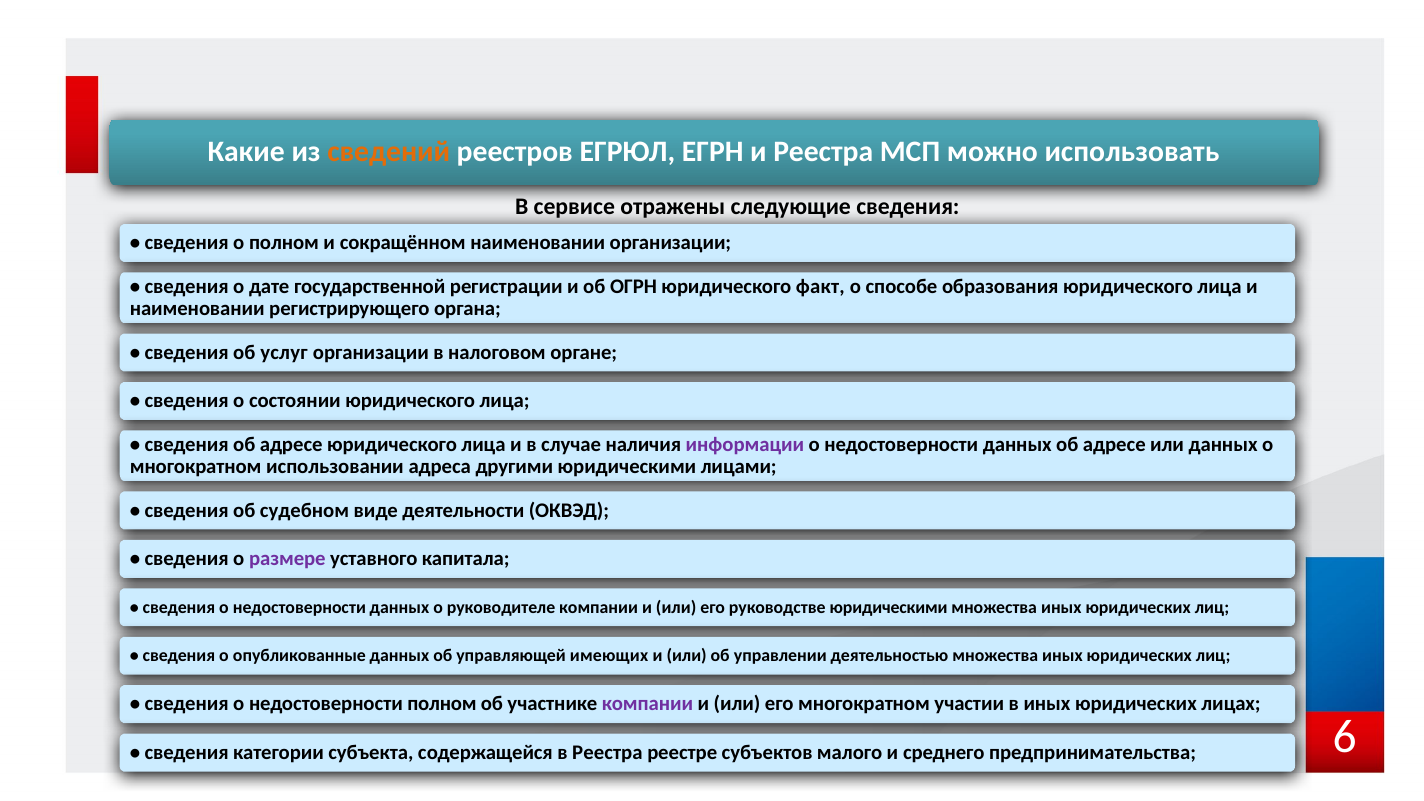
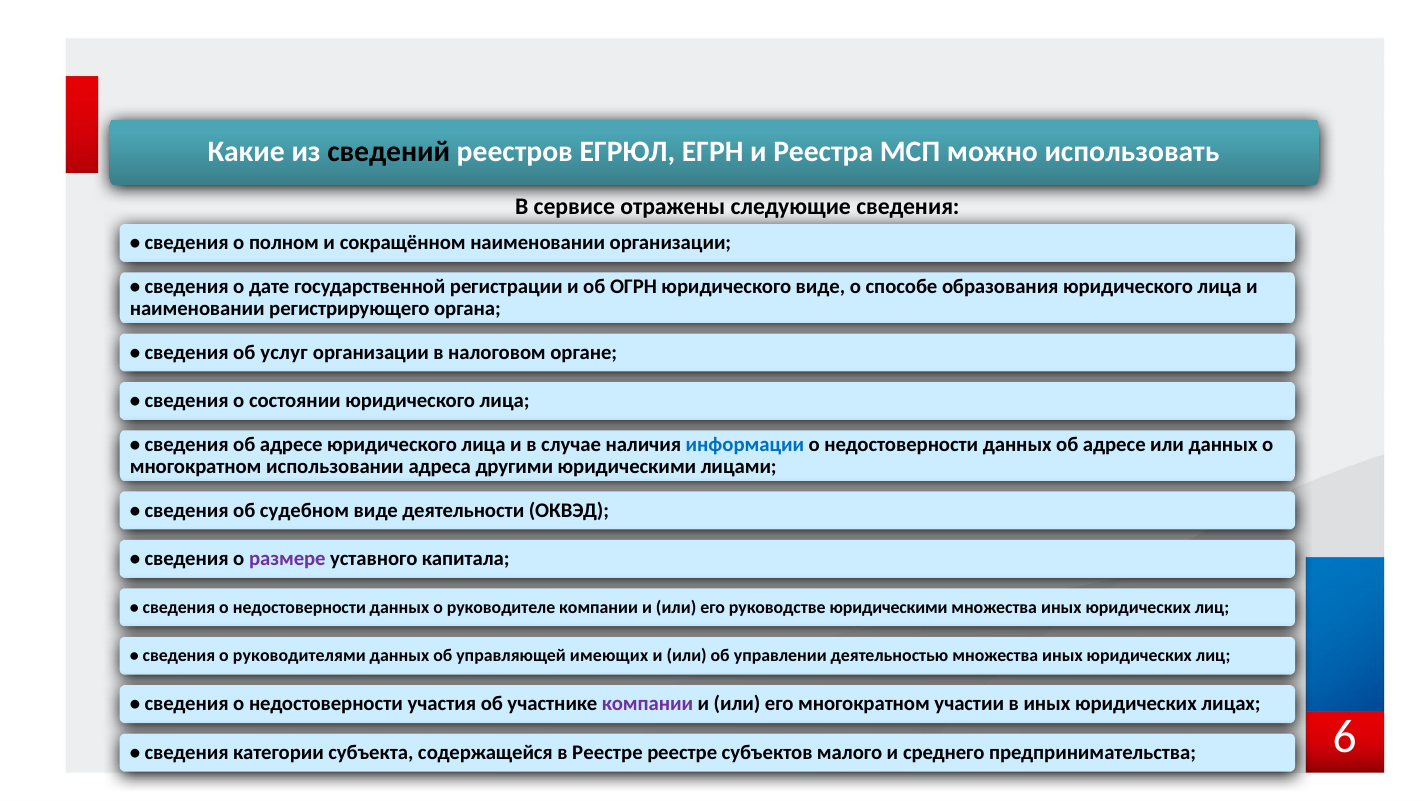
сведений colour: orange -> black (389, 152)
юридического факт: факт -> виде (820, 286)
информации colour: purple -> blue (745, 444)
опубликованные: опубликованные -> руководителями (299, 656)
недостоверности полном: полном -> участия (442, 704)
в Реестра: Реестра -> Реестре (607, 753)
